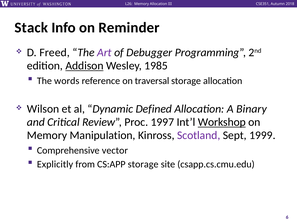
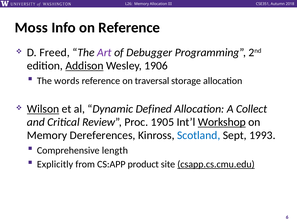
Stack: Stack -> Moss (31, 28)
on Reminder: Reminder -> Reference (129, 28)
1985: 1985 -> 1906 (156, 66)
Wilson underline: none -> present (43, 109)
Binary: Binary -> Collect (252, 109)
1997: 1997 -> 1905 (162, 122)
Manipulation: Manipulation -> Dereferences (103, 135)
Scotland colour: purple -> blue (199, 135)
1999: 1999 -> 1993 (262, 135)
vector: vector -> length (115, 150)
CS:APP storage: storage -> product (143, 164)
csapp.cs.cmu.edu underline: none -> present (216, 164)
